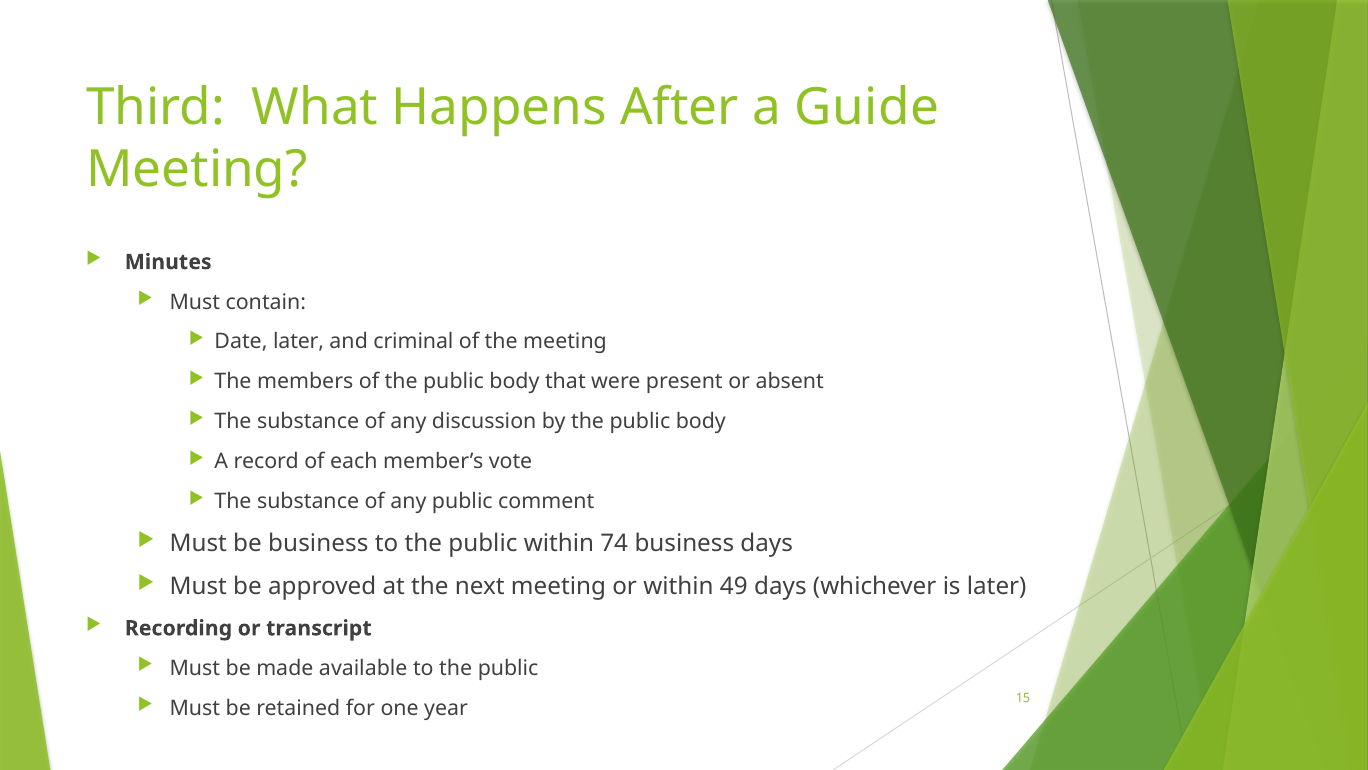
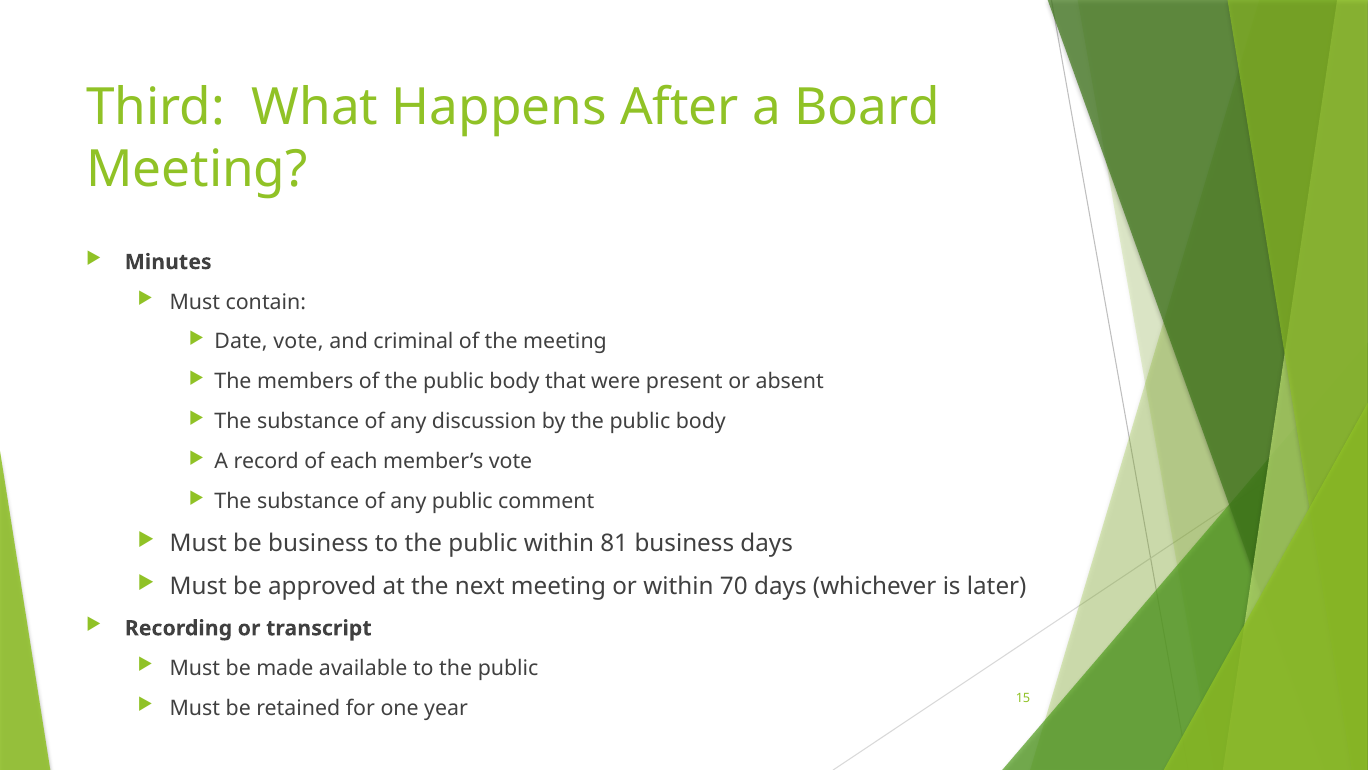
Guide: Guide -> Board (867, 108)
Date later: later -> vote (298, 342)
74: 74 -> 81 (614, 543)
49: 49 -> 70 (734, 587)
